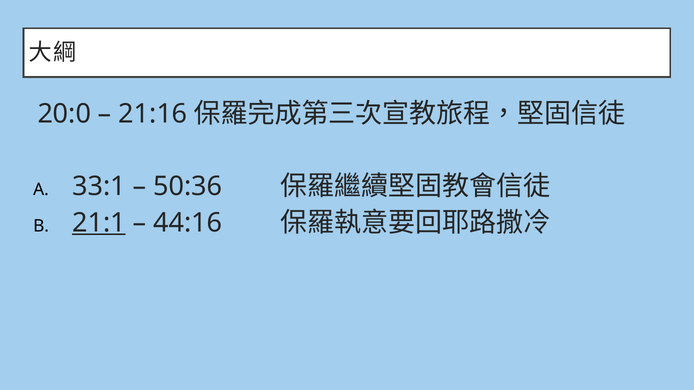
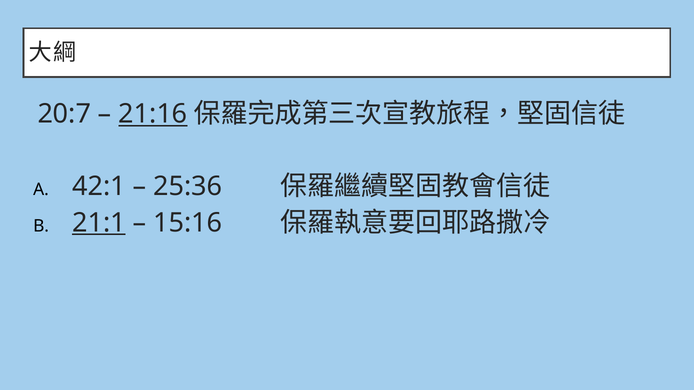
20:0: 20:0 -> 20:7 (64, 114)
21:16 underline: none -> present (153, 114)
33:1: 33:1 -> 42:1 (99, 187)
50:36: 50:36 -> 25:36 (188, 187)
44:16: 44:16 -> 15:16 (188, 223)
